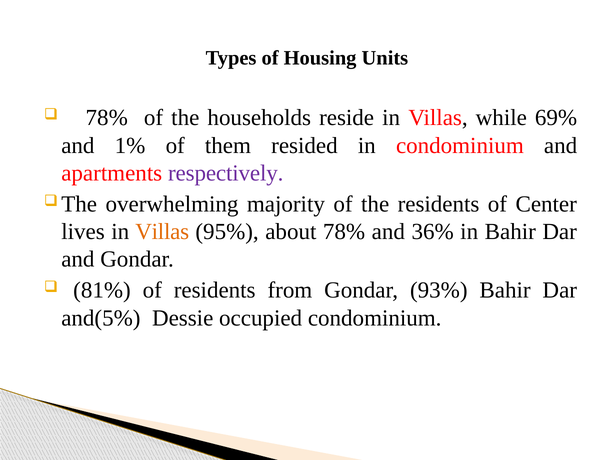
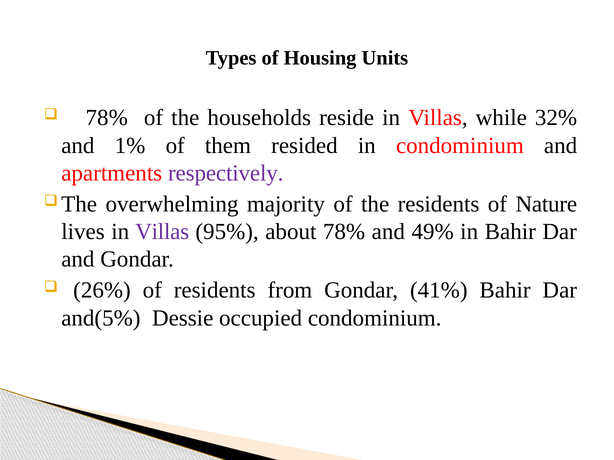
69%: 69% -> 32% (556, 118)
Center: Center -> Nature (546, 204)
Villas colour: orange -> purple (162, 232)
36%: 36% -> 49% (433, 232)
81%: 81% -> 26% (102, 291)
93%: 93% -> 41% (439, 291)
